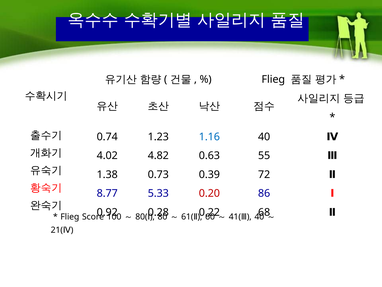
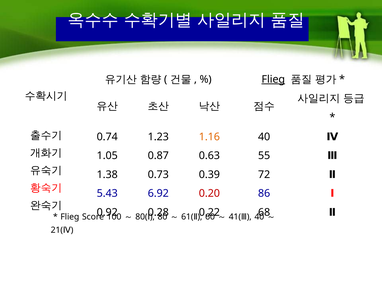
Flieg underline: none -> present (273, 79)
1.16 colour: blue -> orange (209, 137)
4.02: 4.02 -> 1.05 (107, 155)
4.82: 4.82 -> 0.87 (158, 155)
8.77: 8.77 -> 5.43 (107, 193)
5.33: 5.33 -> 6.92 (158, 193)
